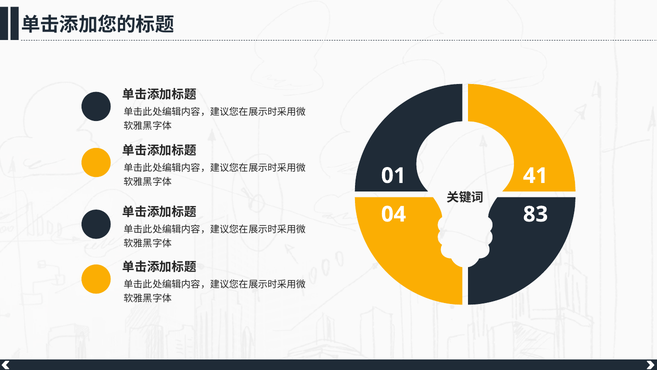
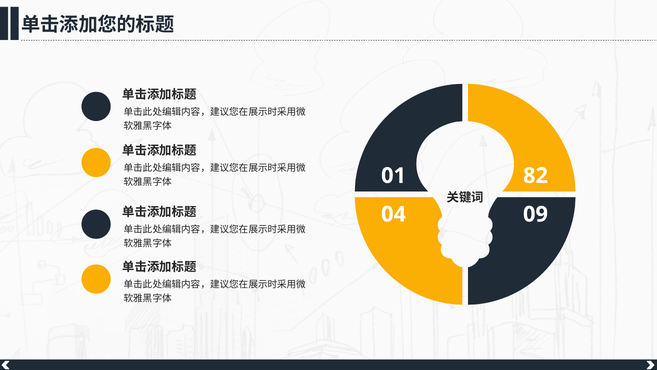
41: 41 -> 82 (536, 175)
83: 83 -> 09 (536, 214)
